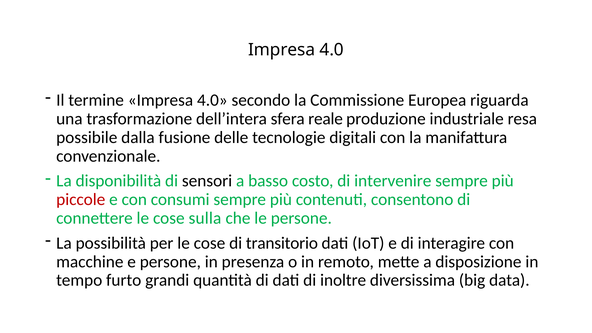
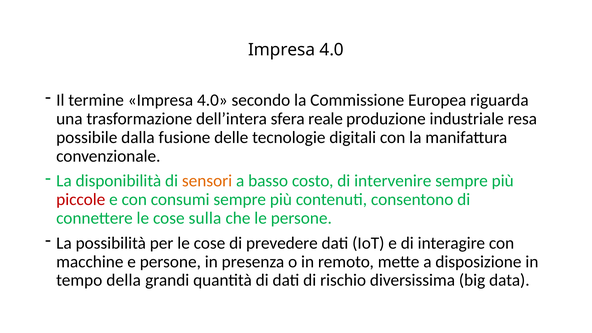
sensori colour: black -> orange (207, 181)
transitorio: transitorio -> prevedere (282, 243)
furto: furto -> della (124, 280)
inoltre: inoltre -> rischio (343, 280)
